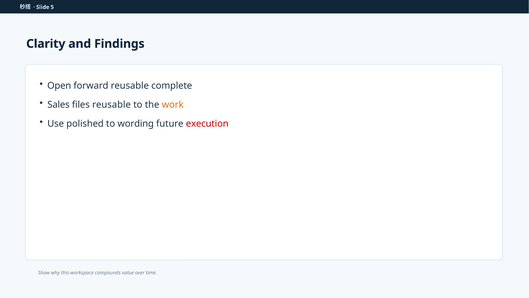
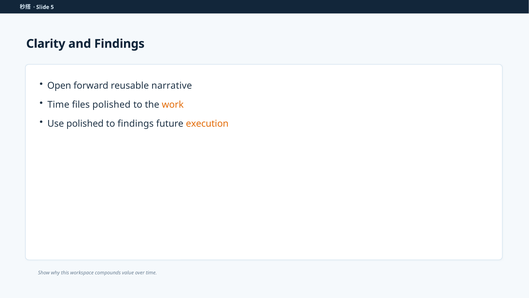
complete: complete -> narrative (172, 86)
Sales: Sales -> Time (58, 105)
files reusable: reusable -> polished (111, 105)
to wording: wording -> findings (136, 124)
execution colour: red -> orange (207, 124)
